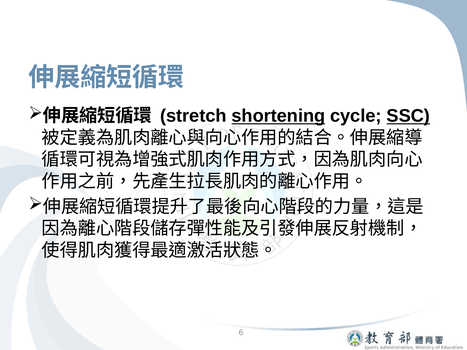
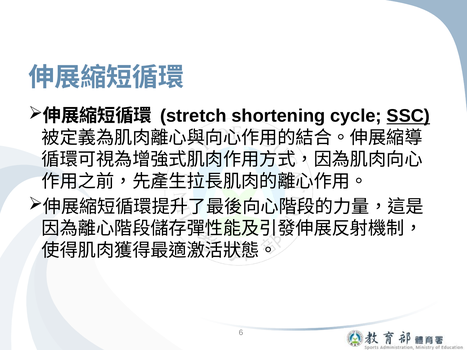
shortening underline: present -> none (278, 116)
